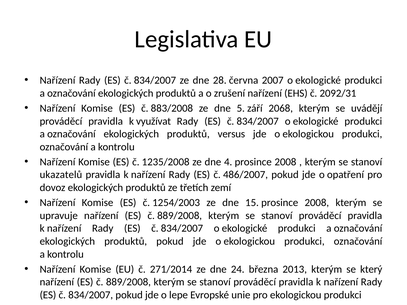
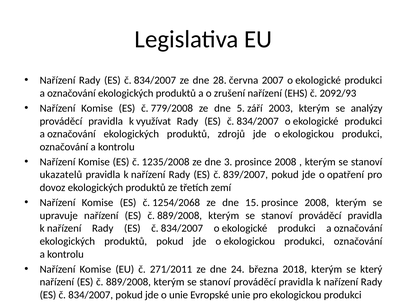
2092/31: 2092/31 -> 2092/93 (338, 93)
883/2008: 883/2008 -> 779/2008 (172, 108)
2068: 2068 -> 2003 (281, 108)
uvádějí: uvádějí -> analýzy (367, 108)
versus: versus -> zdrojů (231, 134)
4: 4 -> 3 (228, 162)
486/2007: 486/2007 -> 839/2007 (246, 175)
1254/2003: 1254/2003 -> 1254/2068 (176, 203)
271/2014: 271/2014 -> 271/2011 (171, 269)
2013: 2013 -> 2018 (295, 269)
o lepe: lepe -> unie (179, 295)
